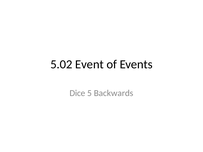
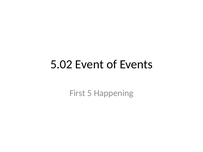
Dice: Dice -> First (77, 93)
Backwards: Backwards -> Happening (114, 93)
